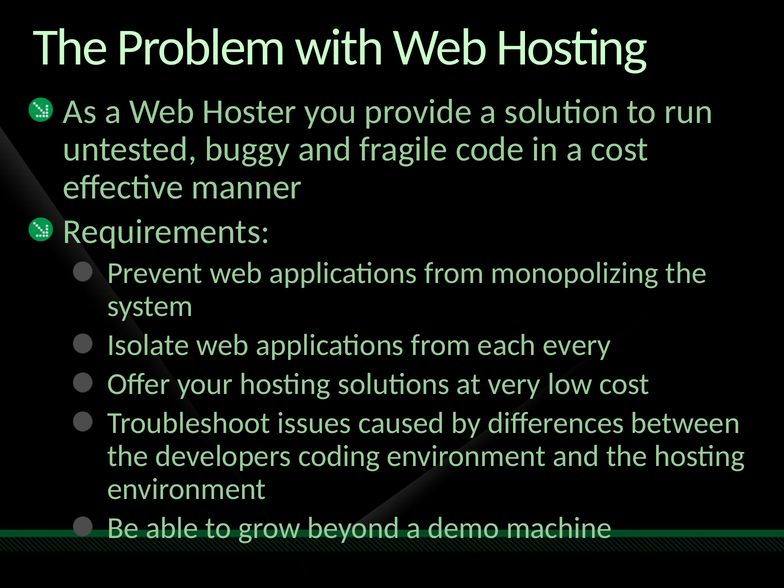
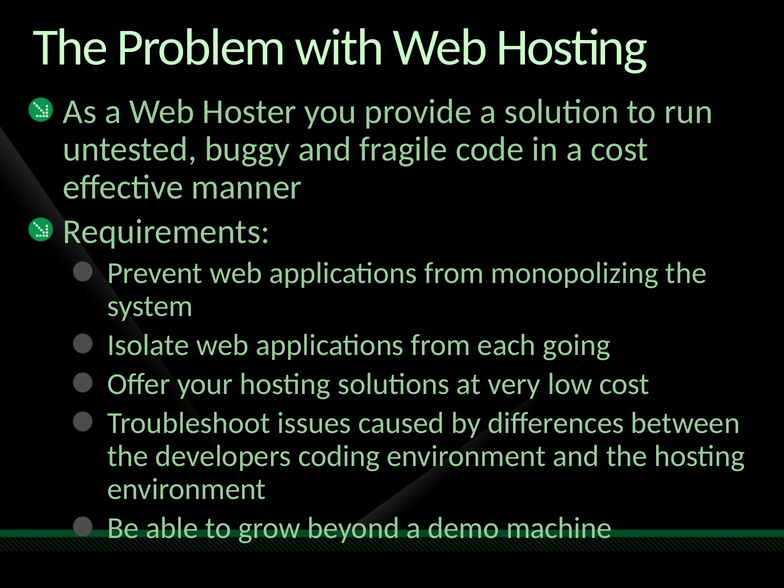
every: every -> going (577, 345)
